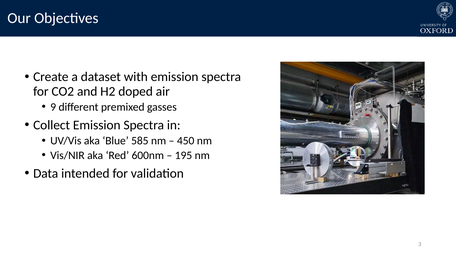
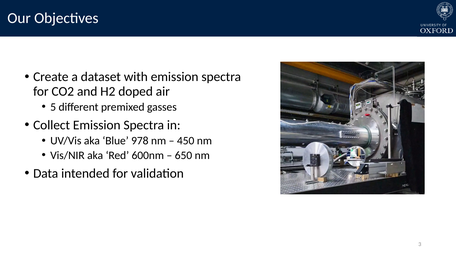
9: 9 -> 5 (53, 107)
585: 585 -> 978 (140, 141)
195: 195 -> 650 (183, 156)
